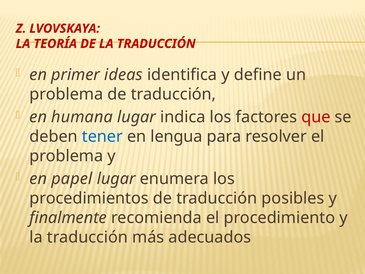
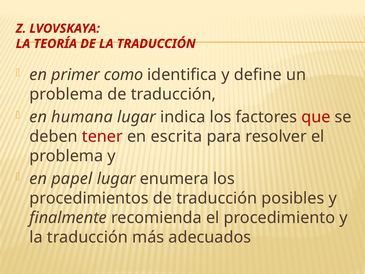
ideas: ideas -> como (124, 75)
tener colour: blue -> red (102, 136)
lengua: lengua -> escrita (176, 136)
